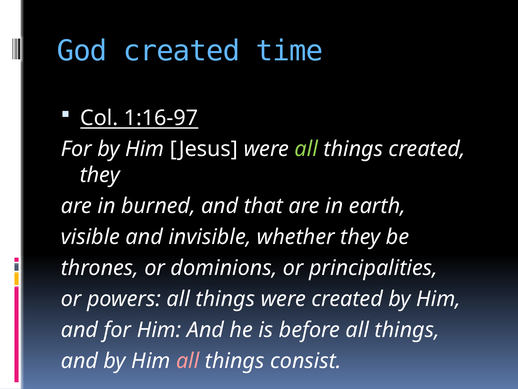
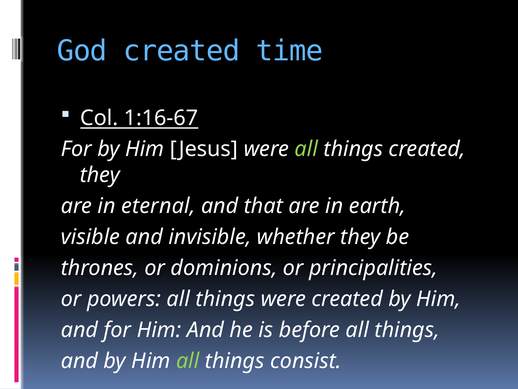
1:16-97: 1:16-97 -> 1:16-67 (161, 118)
burned: burned -> eternal (158, 206)
all colour: pink -> light green (188, 360)
